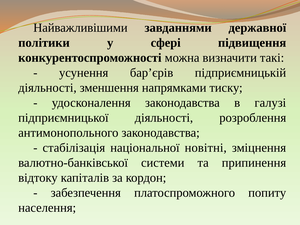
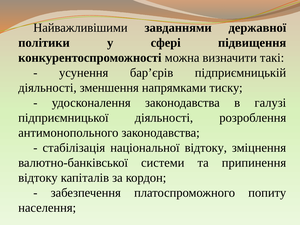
національної новітні: новітні -> відтоку (206, 148)
